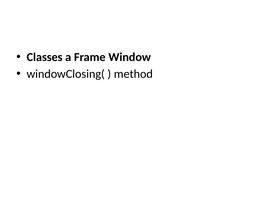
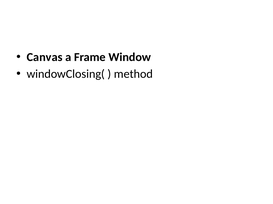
Classes: Classes -> Canvas (45, 57)
